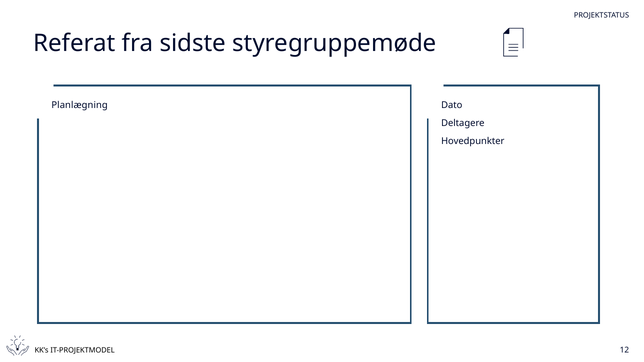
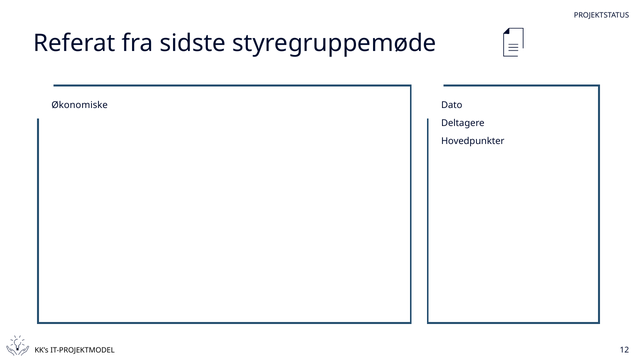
Planlægning: Planlægning -> Økonomiske (80, 105)
